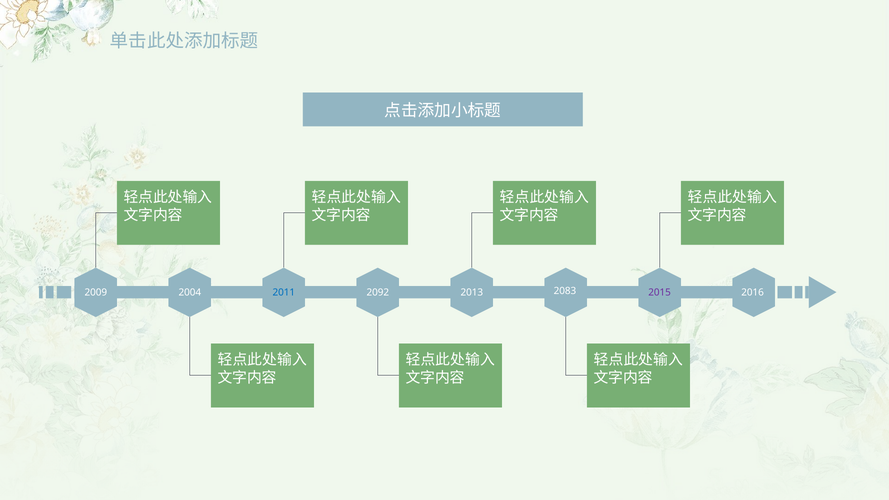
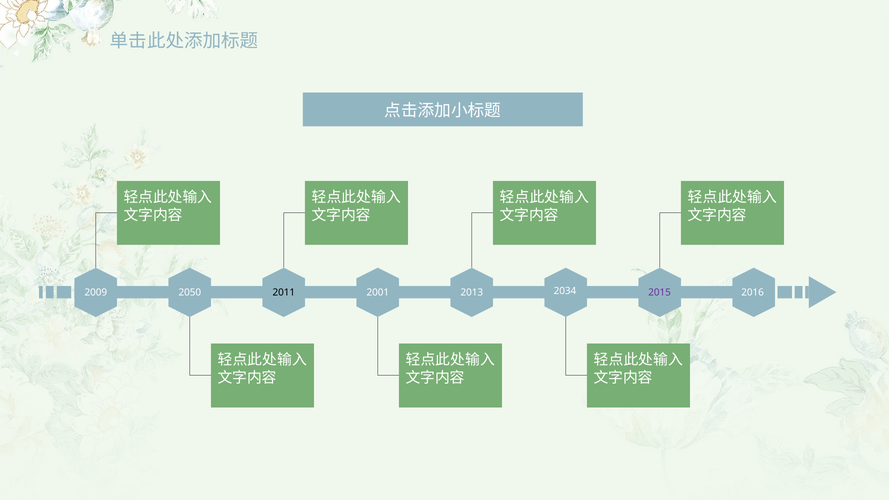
2083: 2083 -> 2034 (565, 291)
2004: 2004 -> 2050 (190, 293)
2011 colour: blue -> black (284, 293)
2092: 2092 -> 2001 (378, 293)
